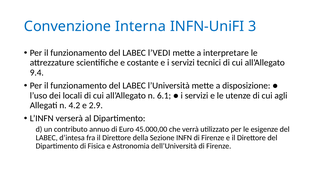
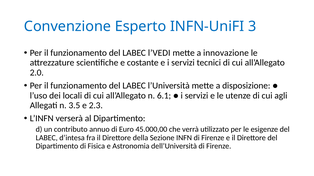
Interna: Interna -> Esperto (141, 26)
interpretare: interpretare -> innovazione (226, 53)
9.4: 9.4 -> 2.0 (37, 73)
4.2: 4.2 -> 3.5 (74, 106)
2.9: 2.9 -> 2.3 (96, 106)
